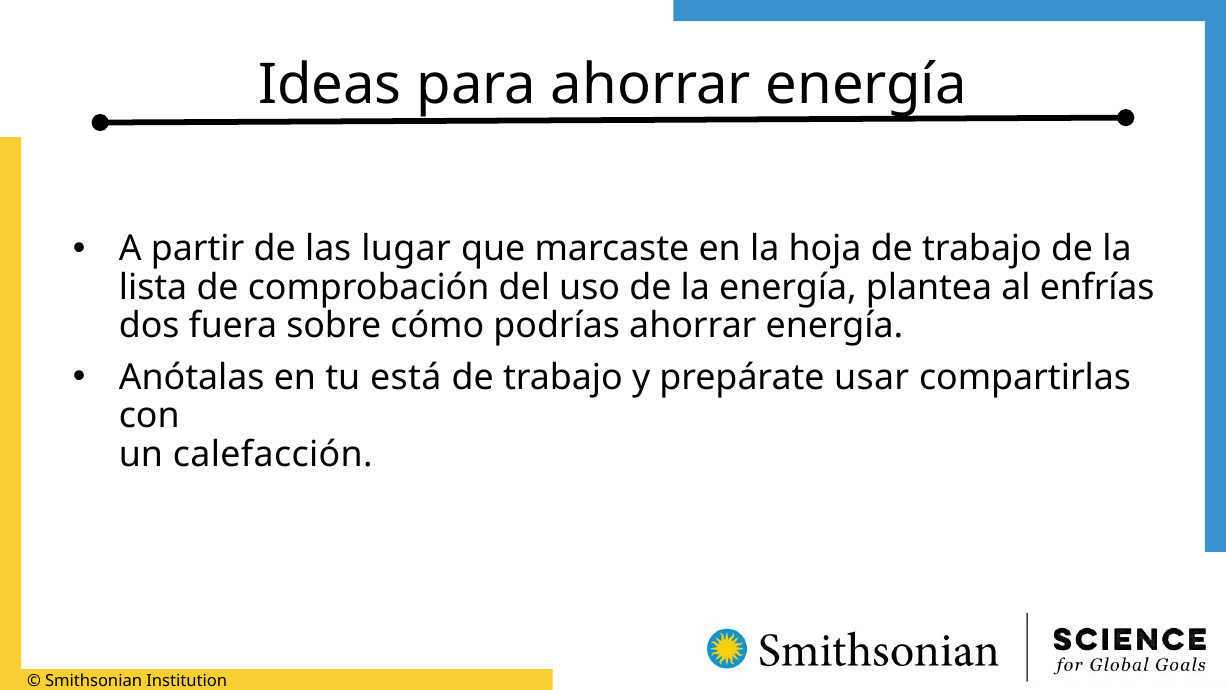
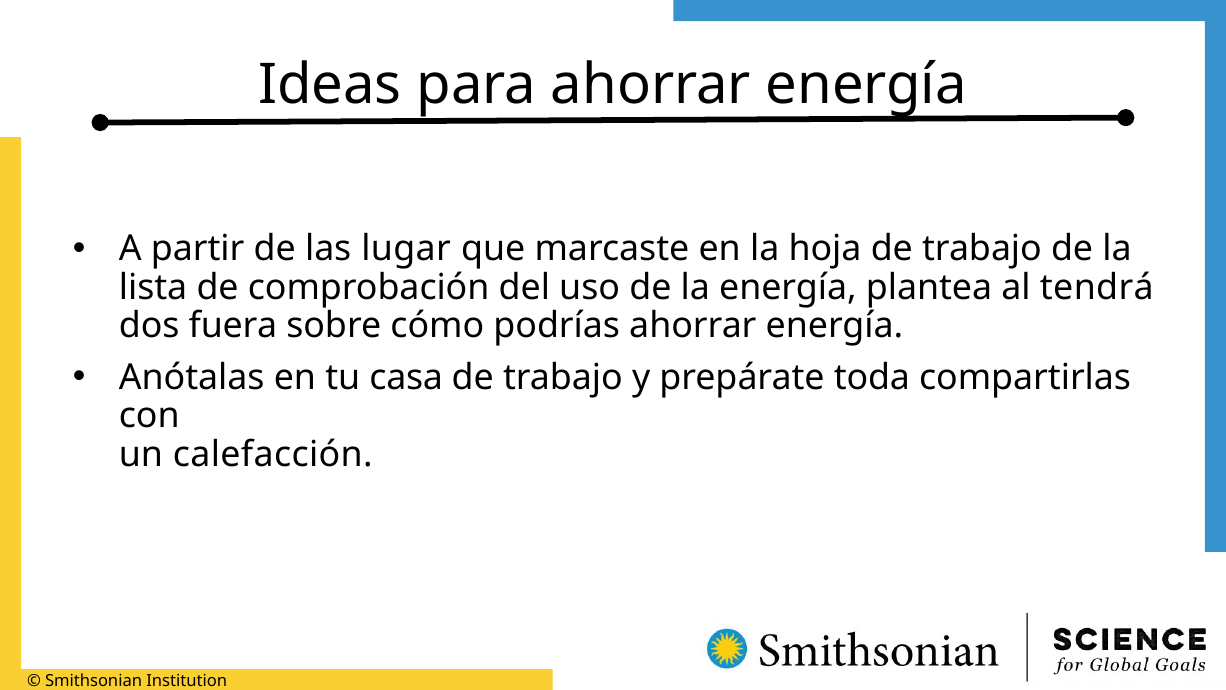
enfrías: enfrías -> tendrá (1097, 287)
está: está -> casa (406, 377)
usar: usar -> toda (872, 377)
